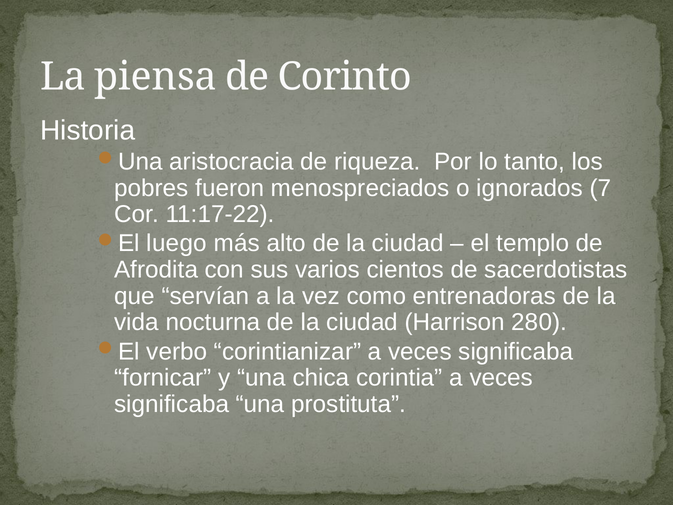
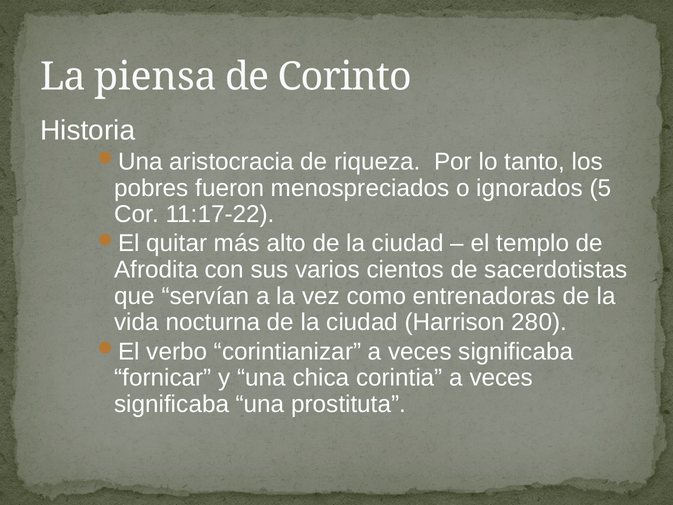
7: 7 -> 5 (601, 188)
luego: luego -> quitar (177, 243)
